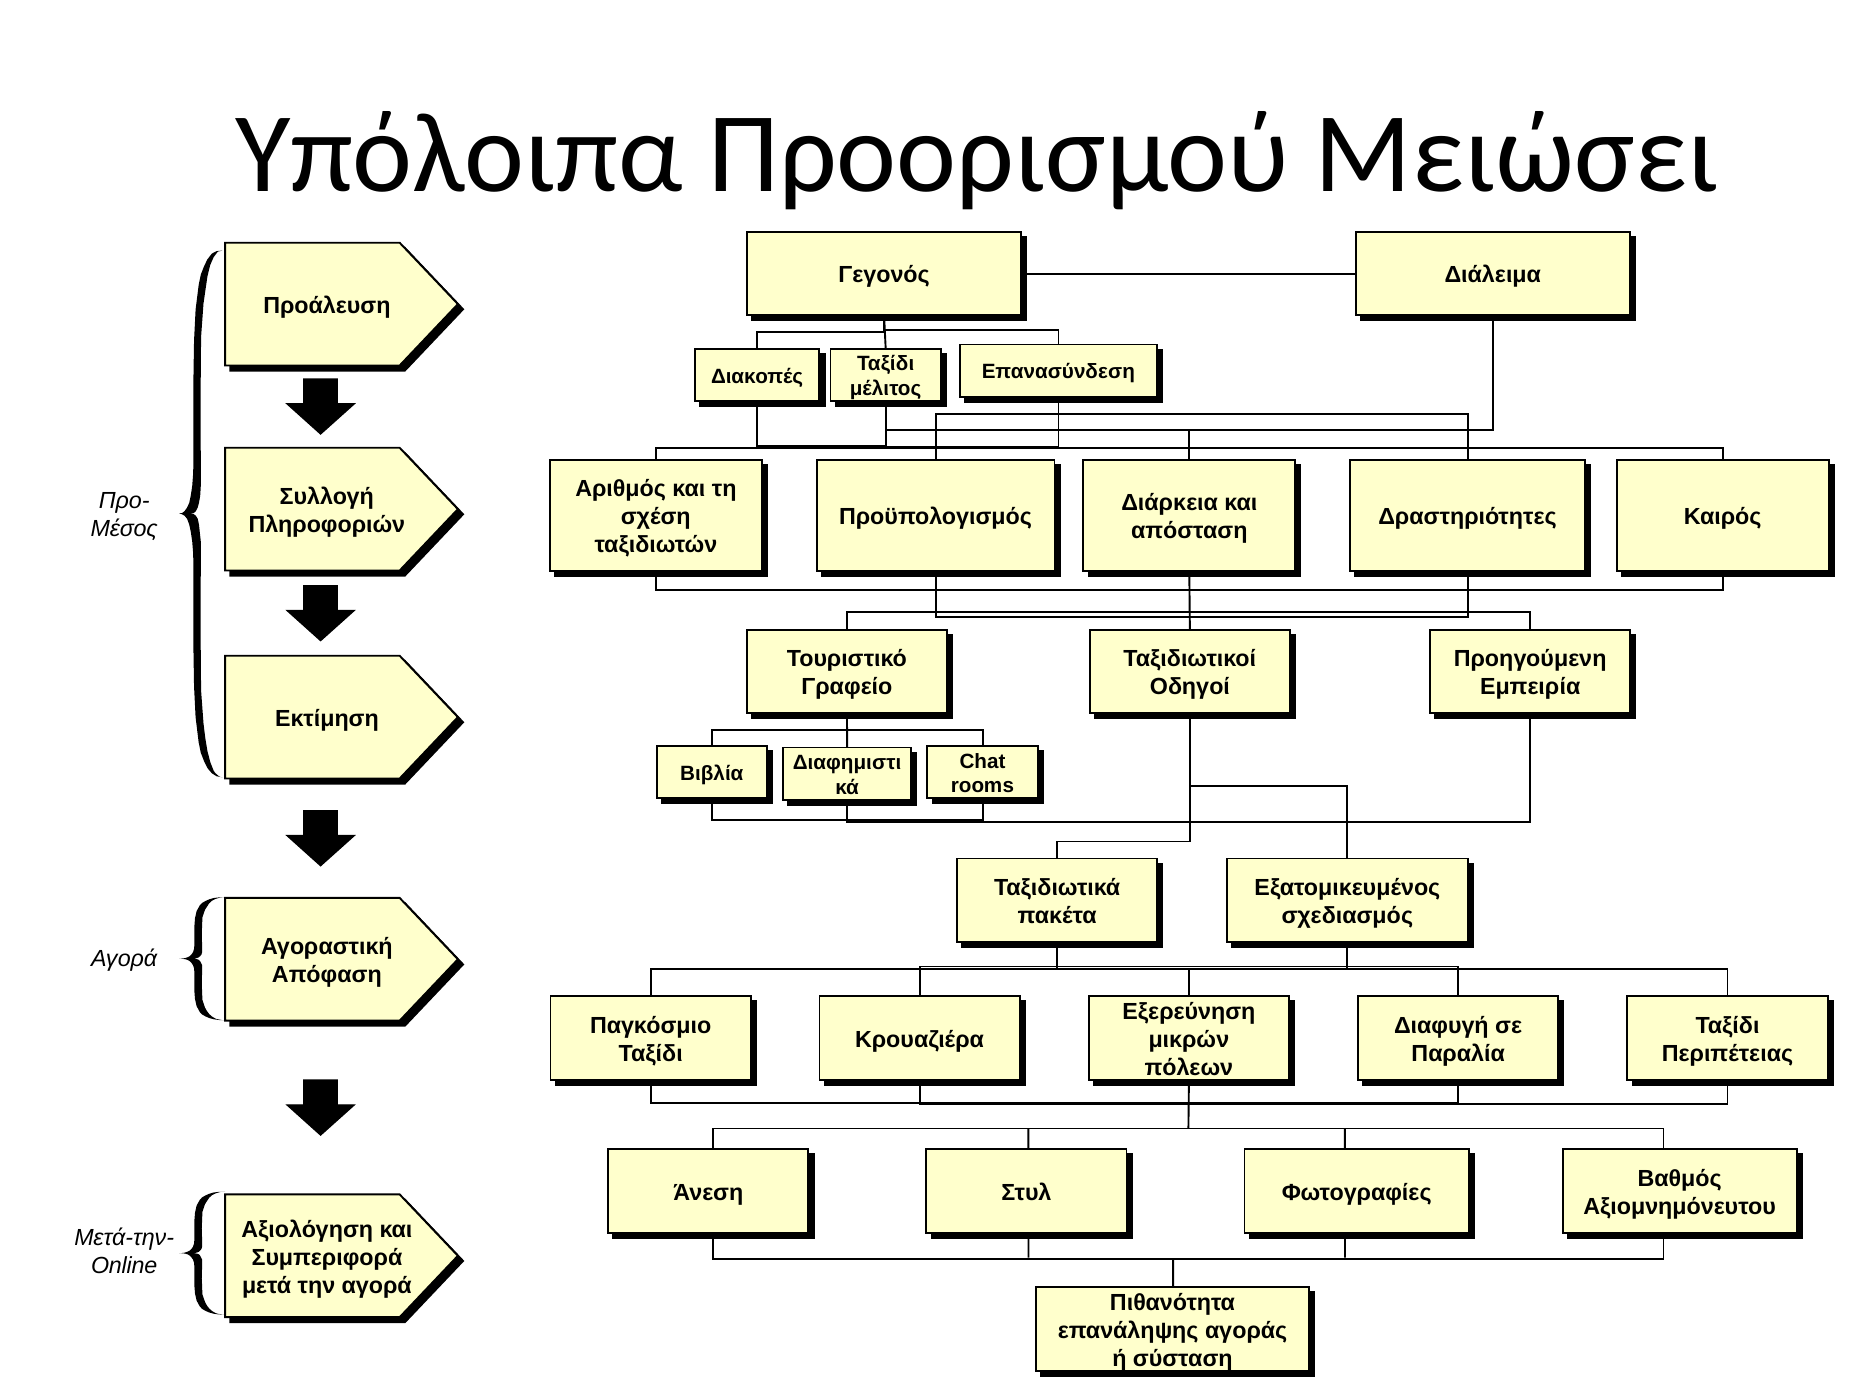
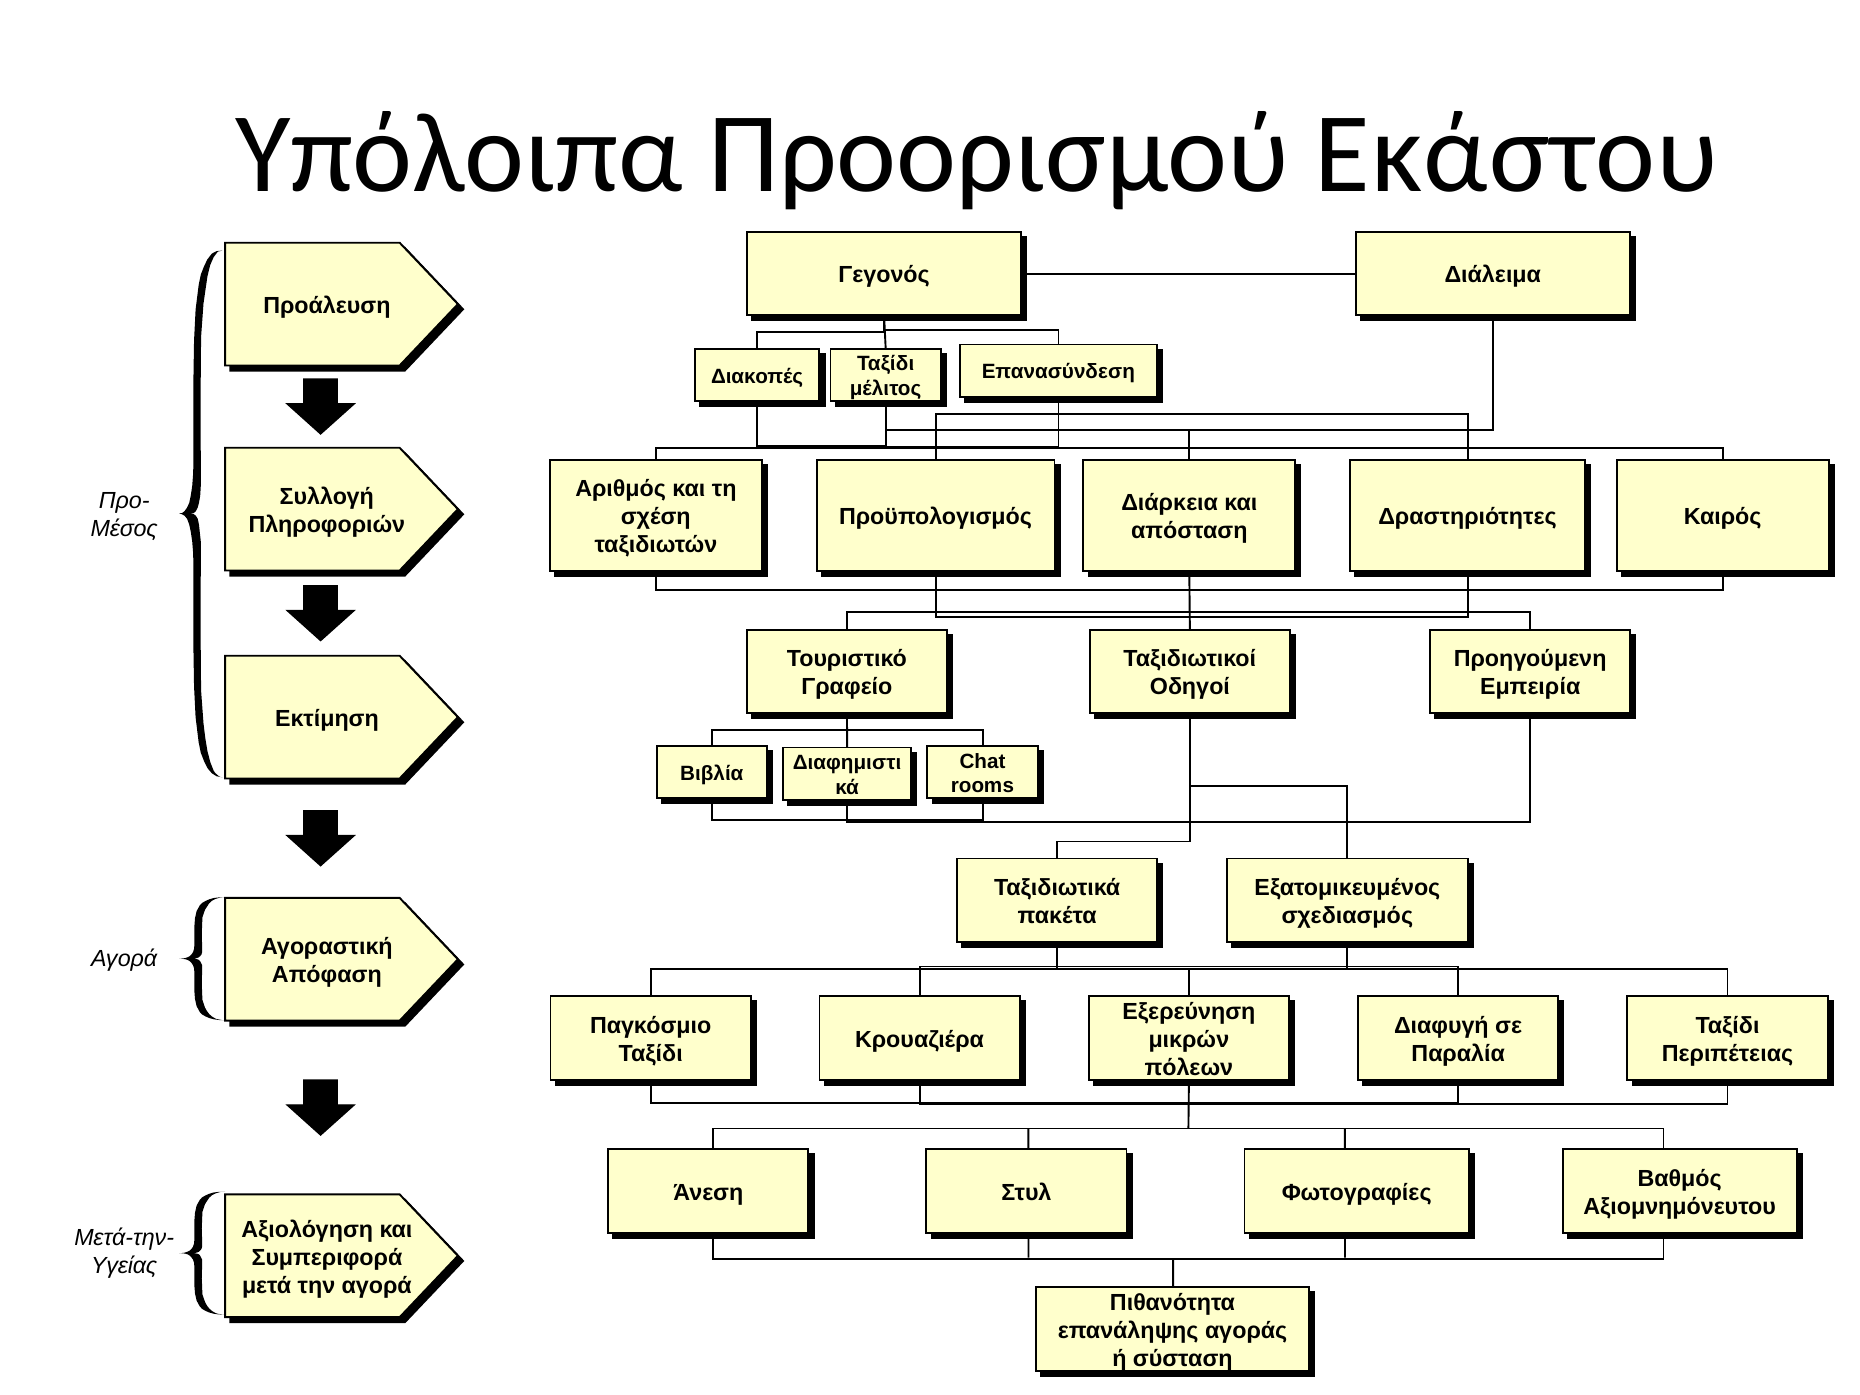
Μειώσει: Μειώσει -> Εκάστου (1516, 154)
Online: Online -> Υγείας (124, 1266)
